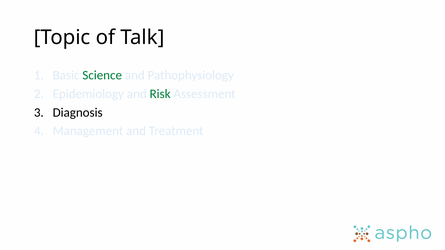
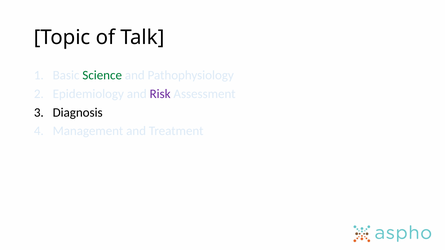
Risk colour: green -> purple (160, 94)
